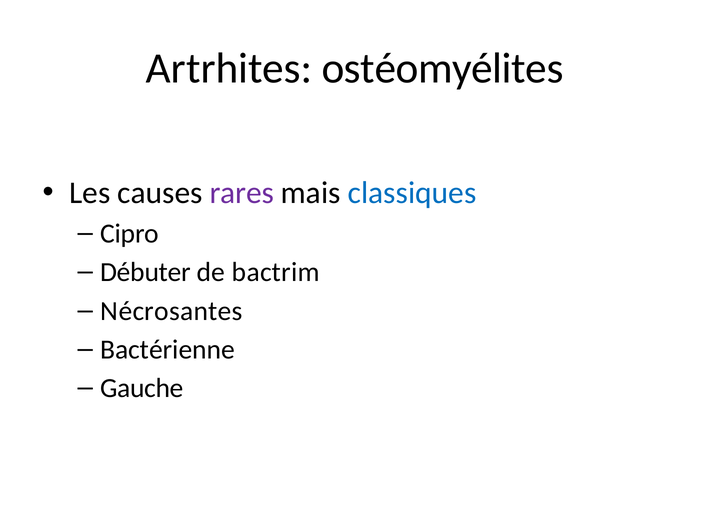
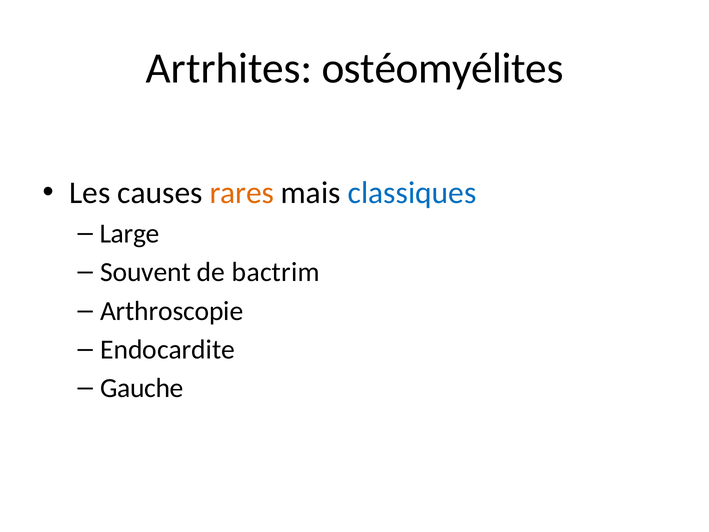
rares colour: purple -> orange (242, 193)
Cipro: Cipro -> Large (130, 234)
Débuter: Débuter -> Souvent (146, 272)
Nécrosantes: Nécrosantes -> Arthroscopie (172, 311)
Bactérienne: Bactérienne -> Endocardite (168, 349)
